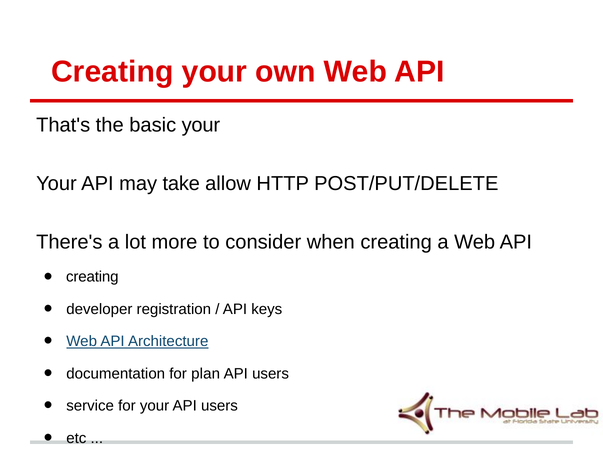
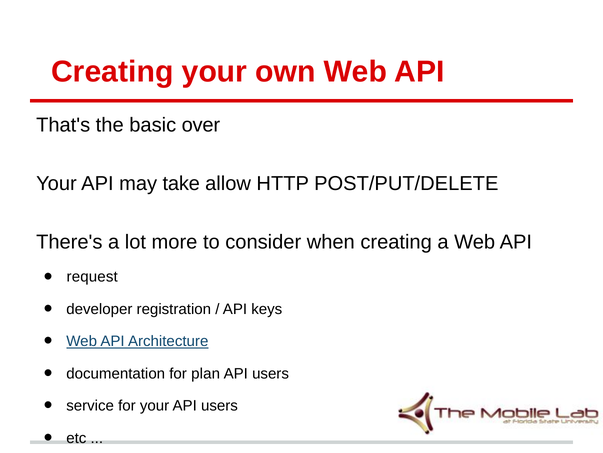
basic your: your -> over (201, 125)
creating: creating -> request (92, 276)
